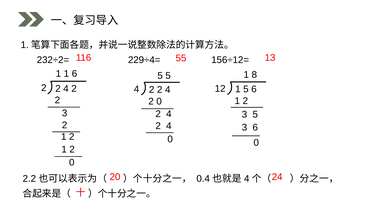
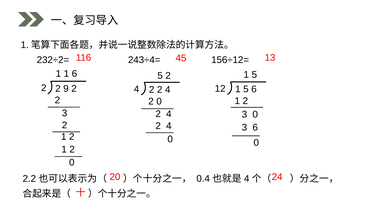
55: 55 -> 45 (181, 58)
229÷4=: 229÷4= -> 243÷4= (144, 60)
8: 8 -> 5 (254, 75)
5 5: 5 -> 2 (168, 76)
4: 4 -> 9 (66, 89)
3 5: 5 -> 0 (255, 115)
